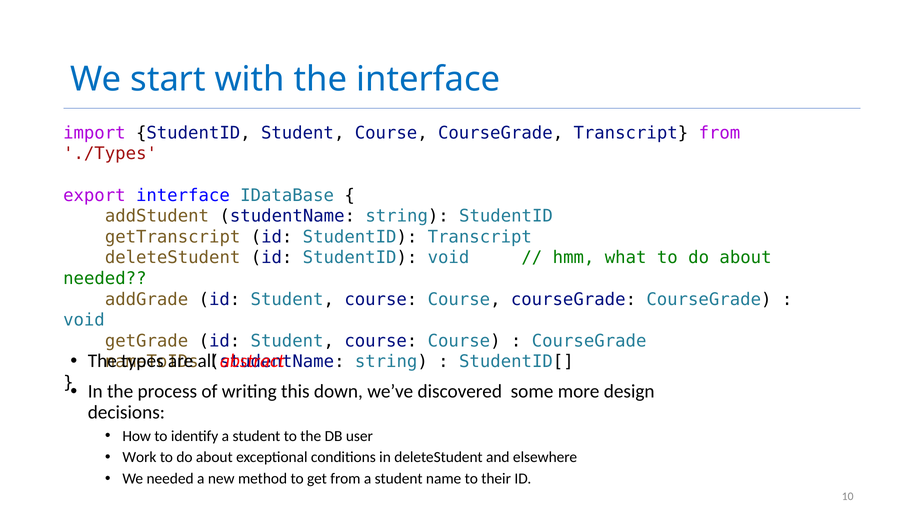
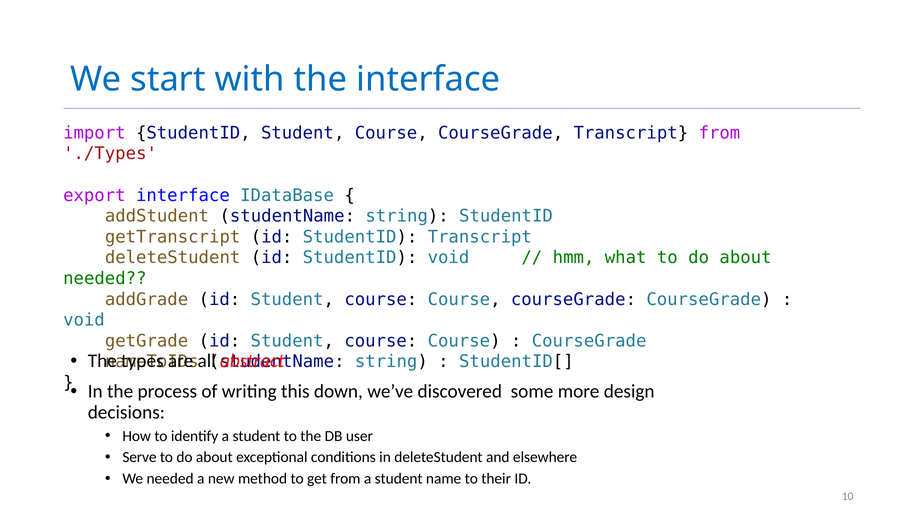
Work: Work -> Serve (139, 457)
